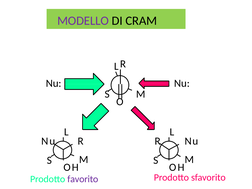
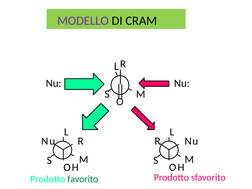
favorito colour: purple -> green (83, 179)
